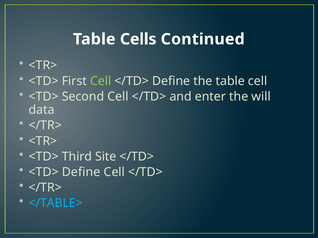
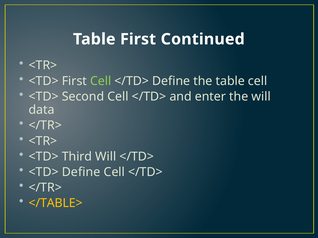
Table Cells: Cells -> First (138, 39)
Third Site: Site -> Will (106, 157)
</TABLE> colour: light blue -> yellow (56, 204)
